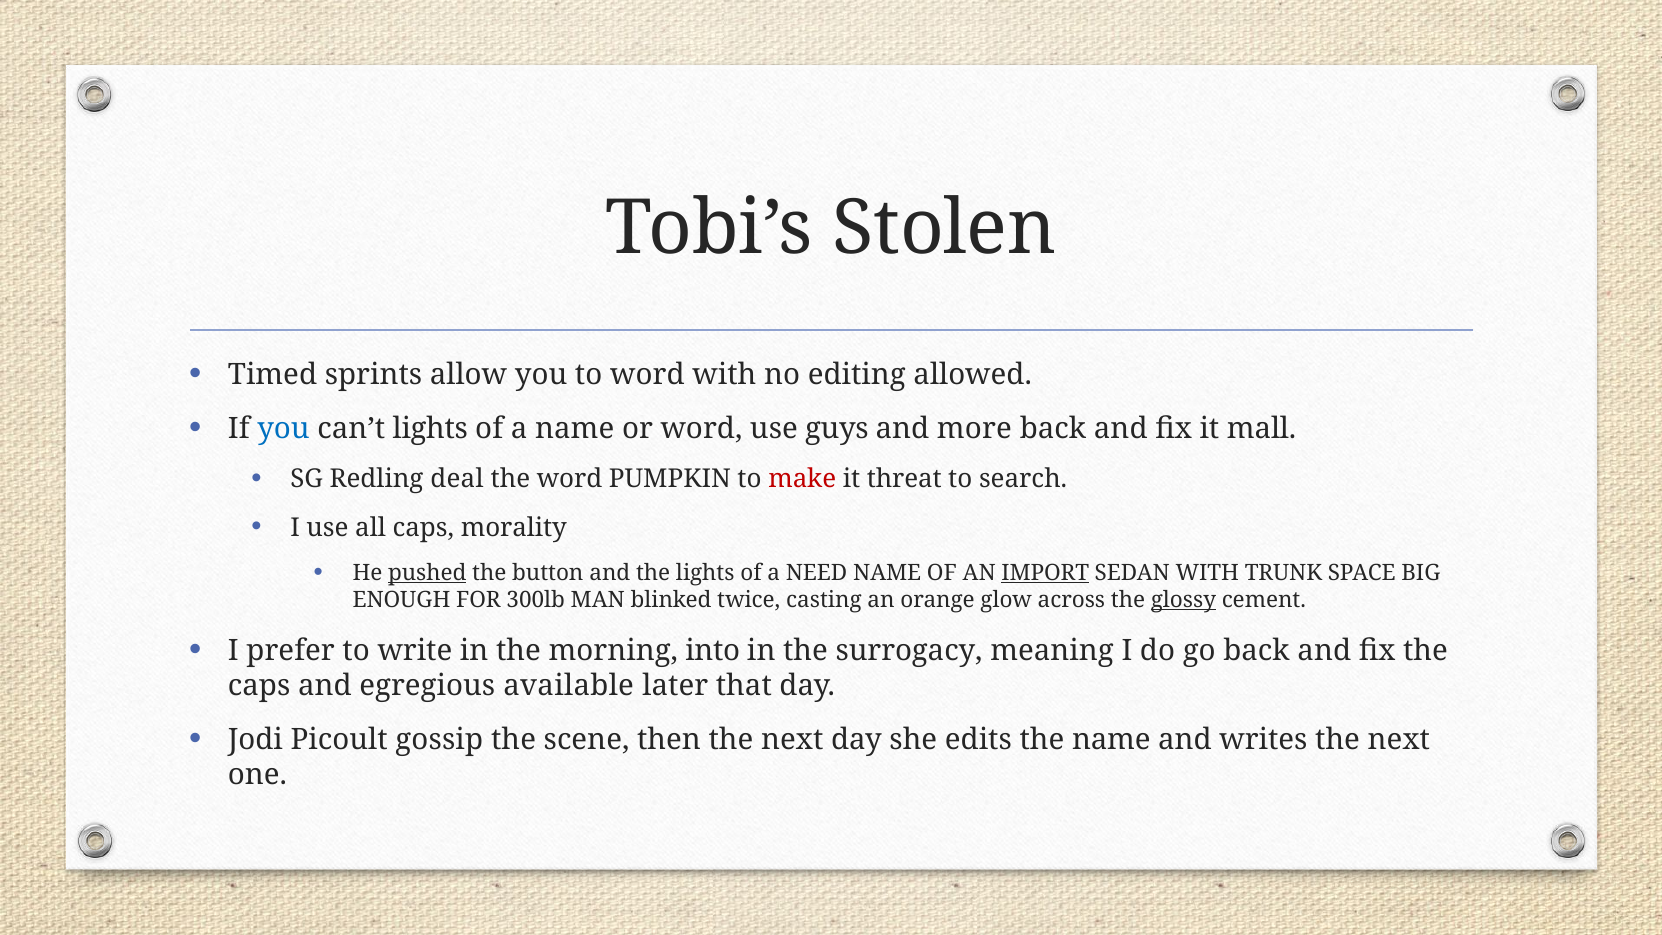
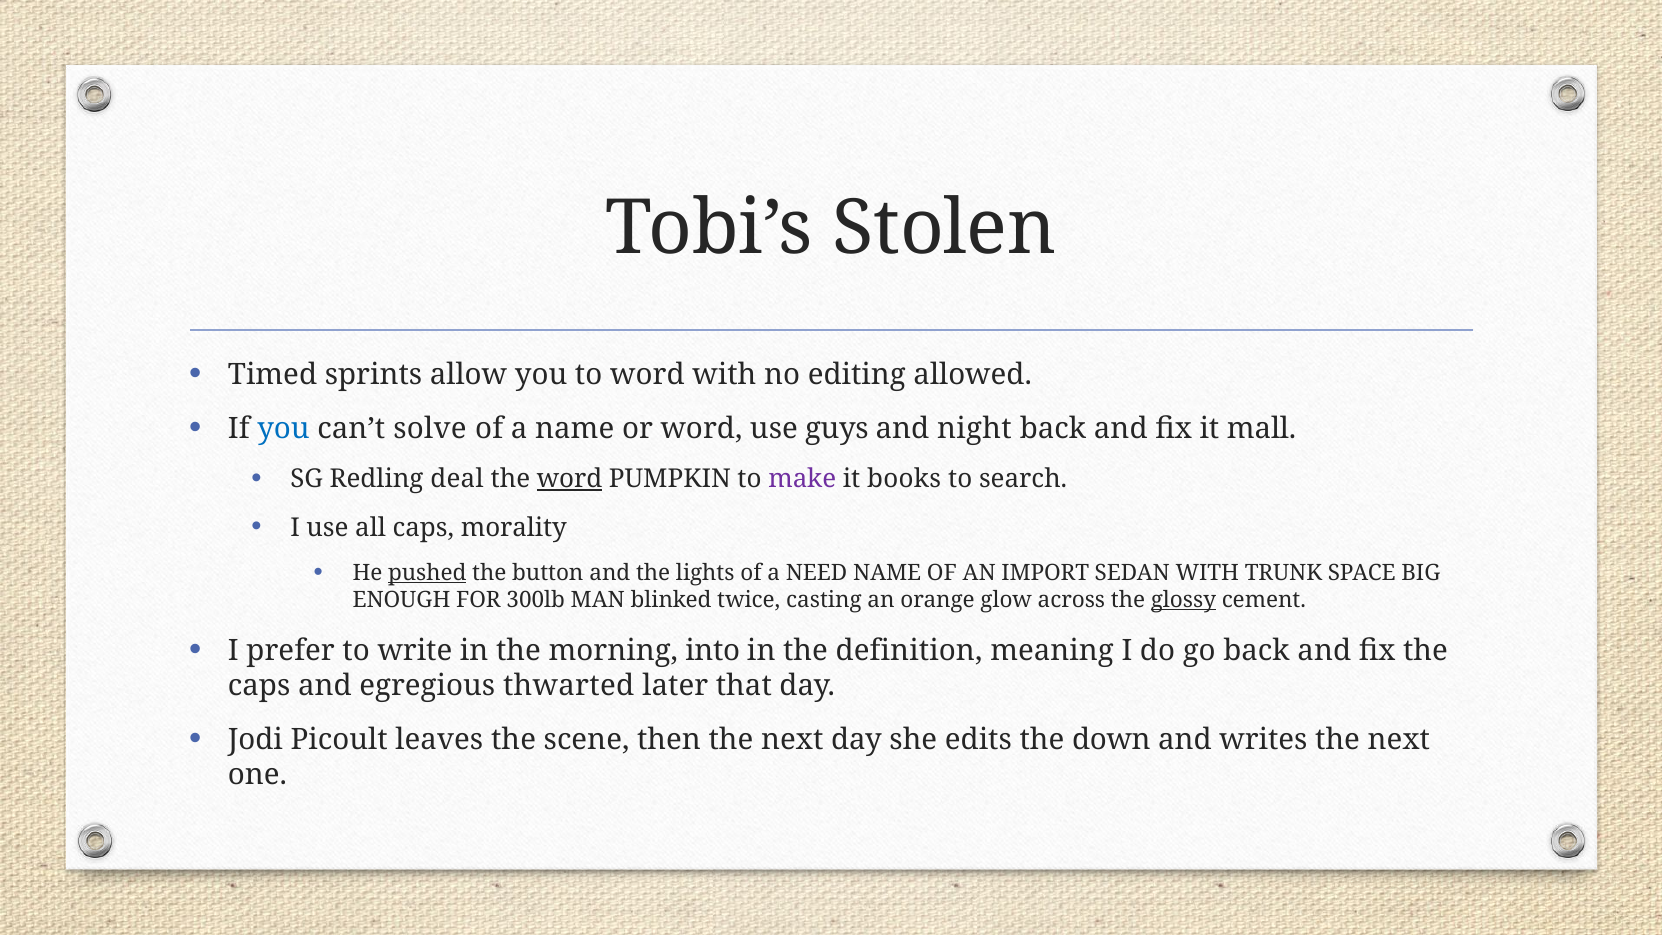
can’t lights: lights -> solve (430, 429)
more: more -> night (974, 429)
word underline: none -> present (570, 479)
make colour: red -> purple (802, 479)
threat: threat -> books (904, 479)
IMPORT underline: present -> none (1045, 573)
surrogacy: surrogacy -> definition (909, 650)
available: available -> thwarted (569, 686)
gossip: gossip -> leaves (439, 740)
the name: name -> down (1111, 740)
